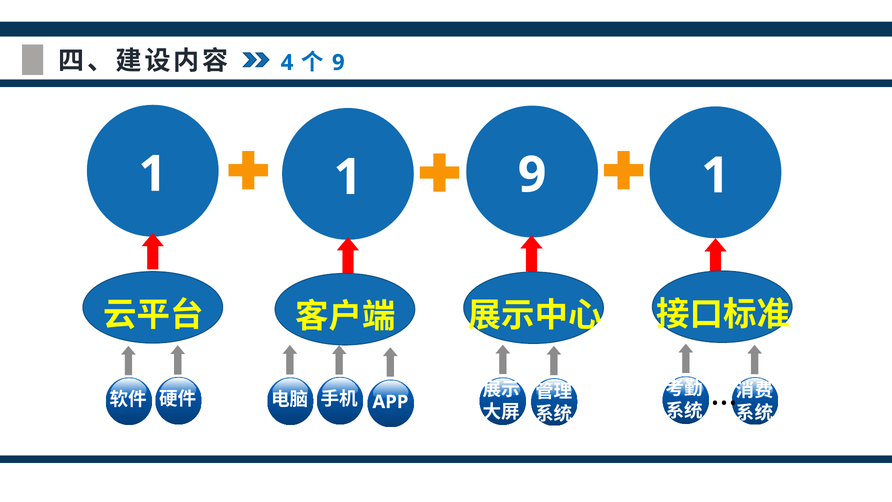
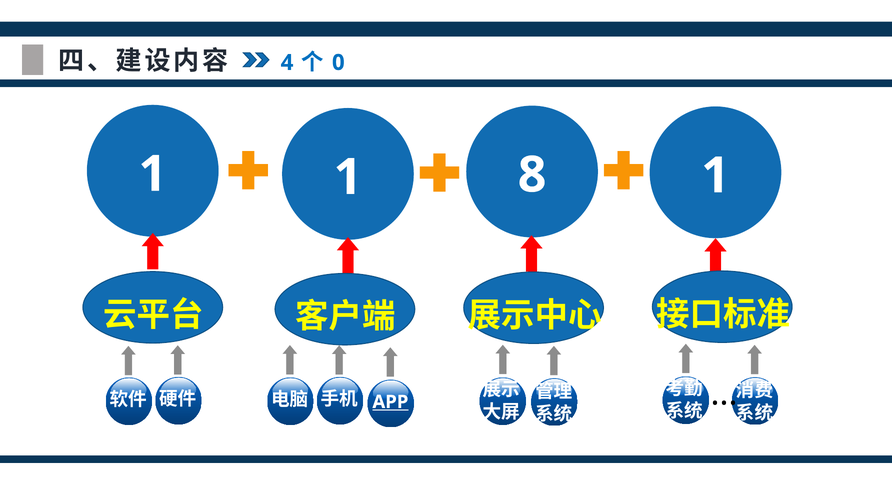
9: 9 -> 0 (338, 63)
1 9: 9 -> 8 (532, 175)
APP underline: none -> present (390, 402)
